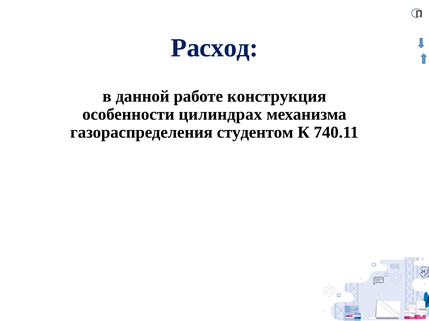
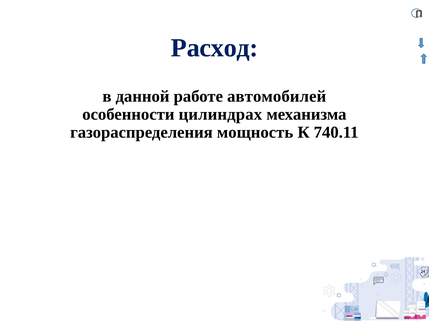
конструкция: конструкция -> автомобилей (277, 97)
студентом: студентом -> мощность (255, 133)
